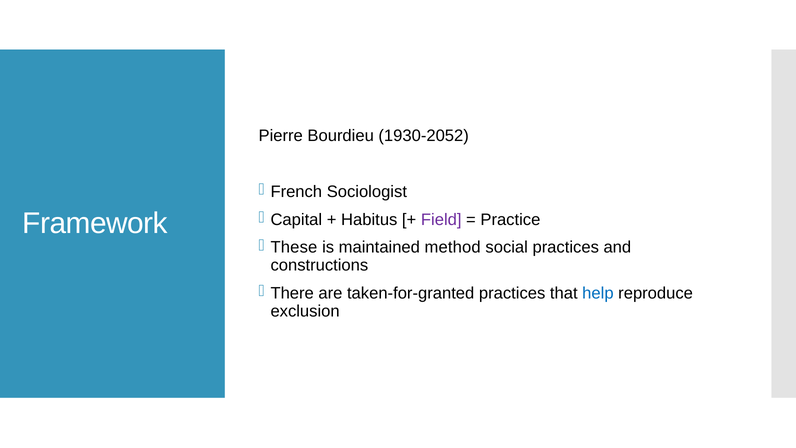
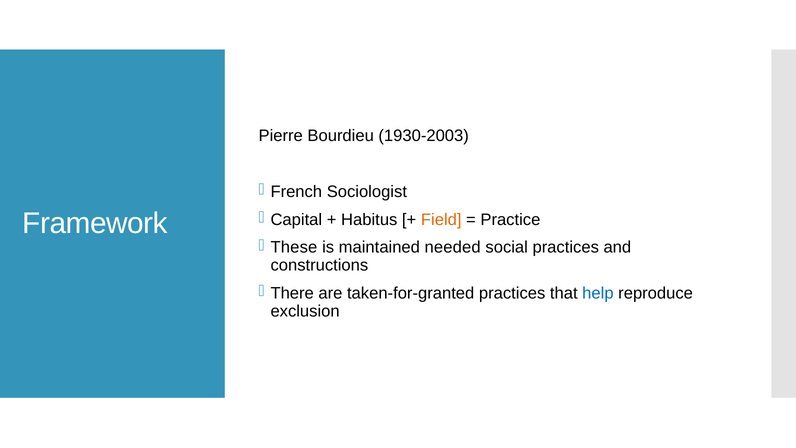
1930-2052: 1930-2052 -> 1930-2003 (424, 136)
Field colour: purple -> orange (441, 219)
method: method -> needed (453, 247)
